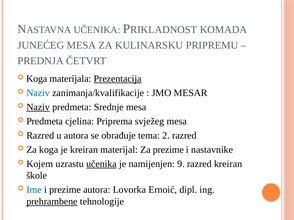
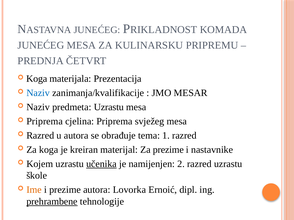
UČENIKA: UČENIKA -> JUNEĆEG (97, 30)
Prezentacija underline: present -> none (118, 79)
Naziv underline: present -> none (38, 107)
predmeta Srednje: Srednje -> Uzrastu (109, 107)
Predmeta: Predmeta -> Priprema (45, 122)
2: 2 -> 1 (166, 136)
9: 9 -> 2 (181, 164)
razred kreiran: kreiran -> uzrastu (228, 164)
Ime colour: blue -> orange (34, 190)
